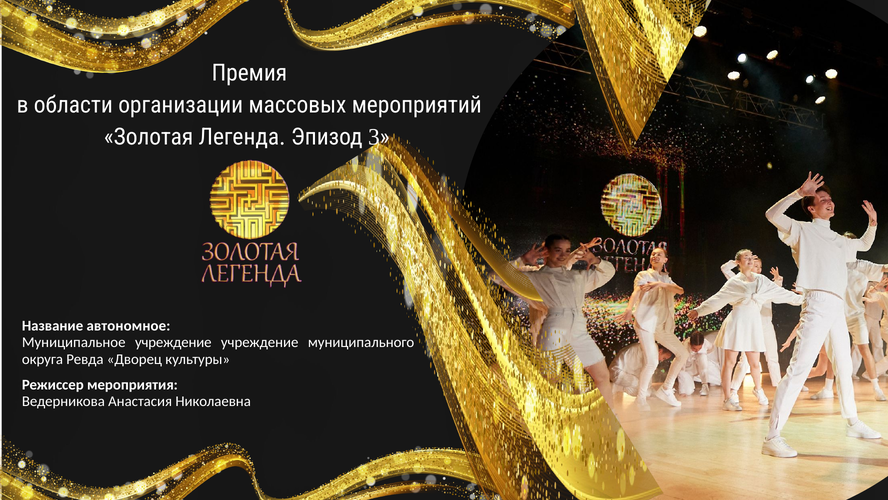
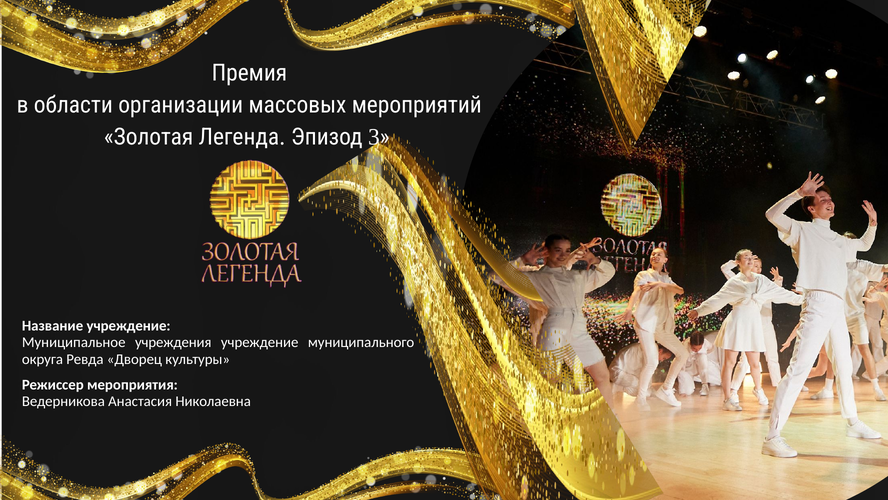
Название автономное: автономное -> учреждение (129, 326)
Муниципальное учреждение: учреждение -> учреждения (173, 342)
